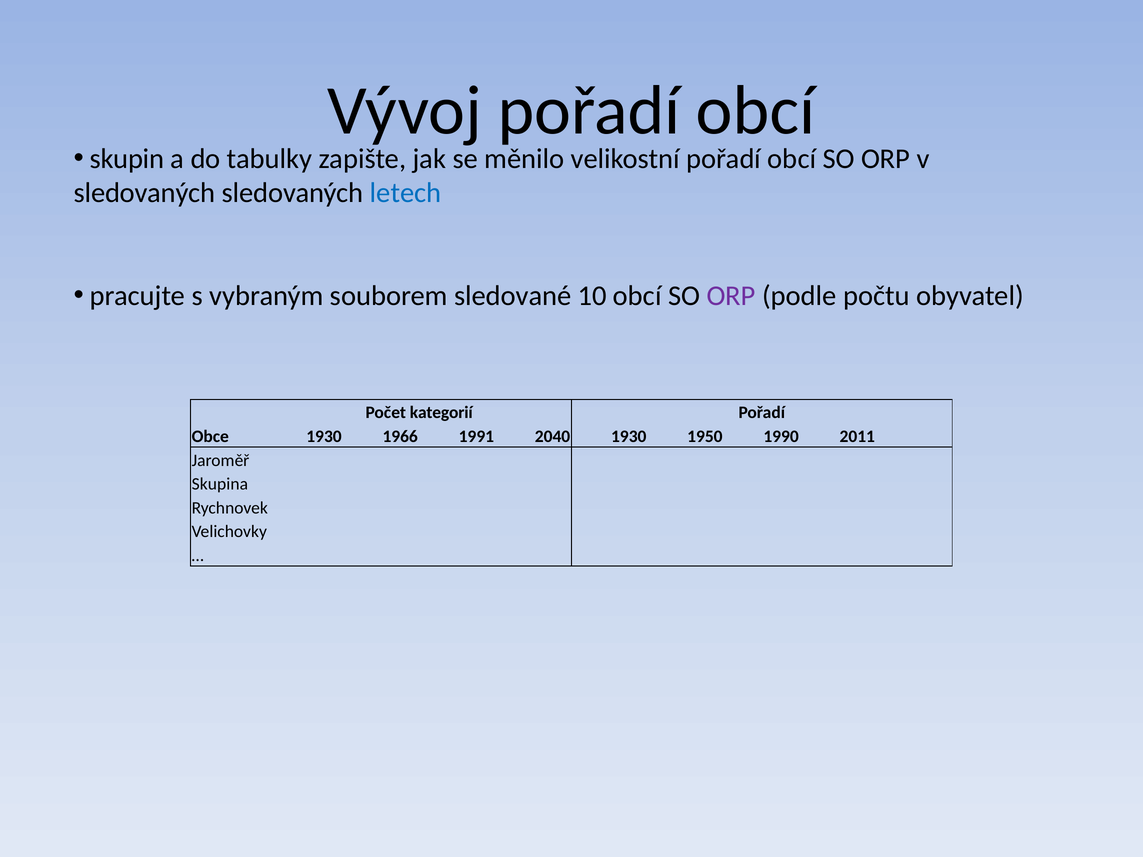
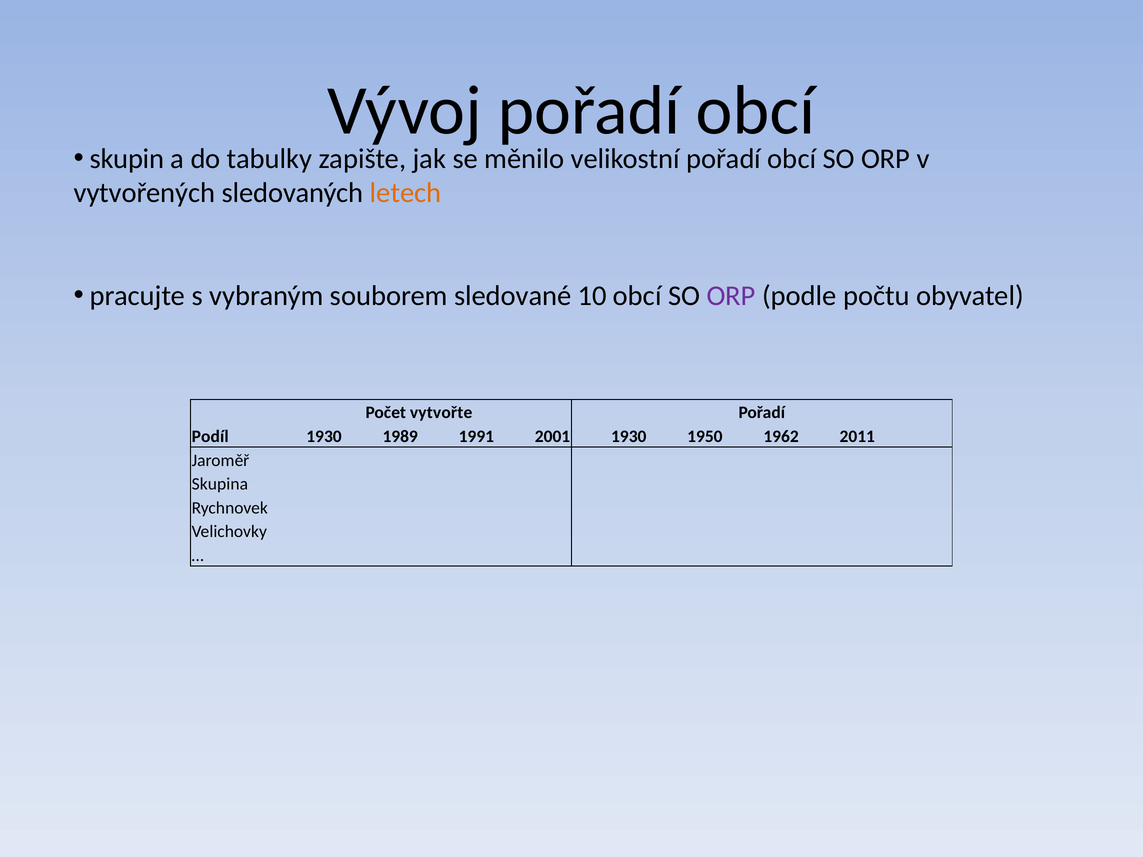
sledovaných: sledovaných -> vytvořených (144, 193)
letech colour: blue -> orange (406, 193)
kategorií: kategorií -> vytvořte (441, 413)
Obce: Obce -> Podíl (210, 437)
1966: 1966 -> 1989 (400, 437)
2040: 2040 -> 2001 (553, 437)
1990: 1990 -> 1962 (781, 437)
